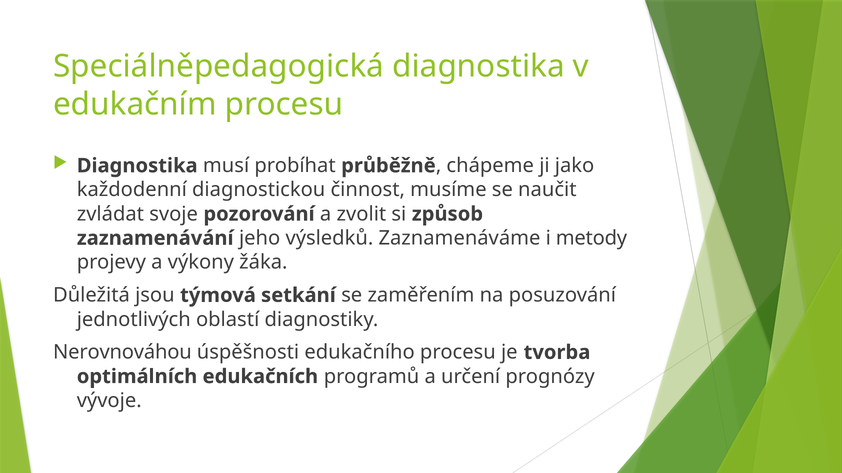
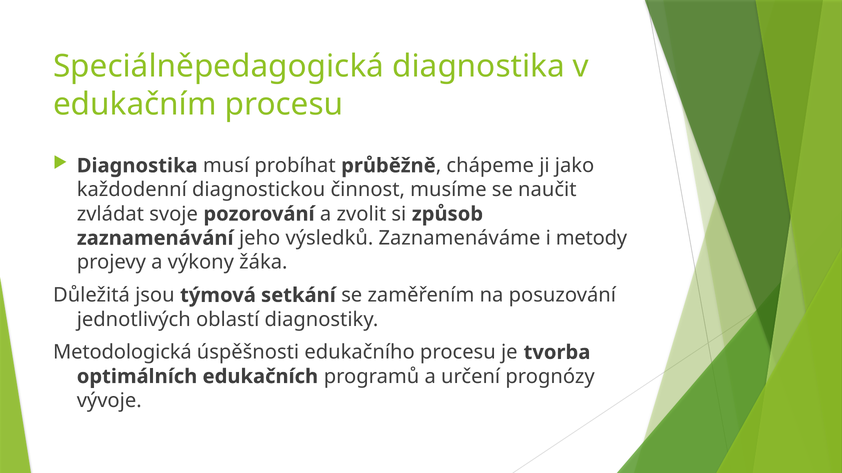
Nerovnováhou: Nerovnováhou -> Metodologická (122, 353)
